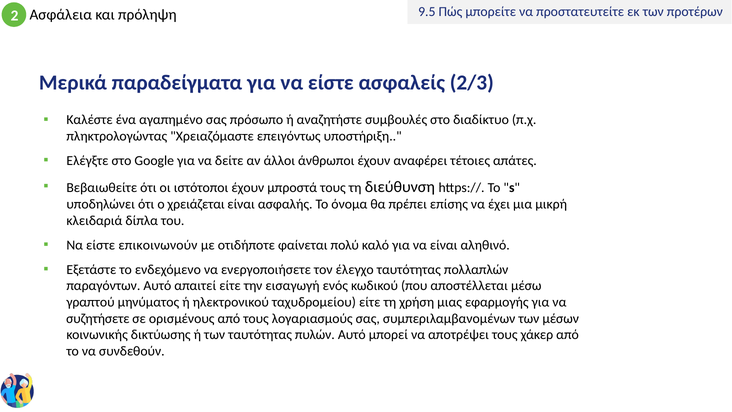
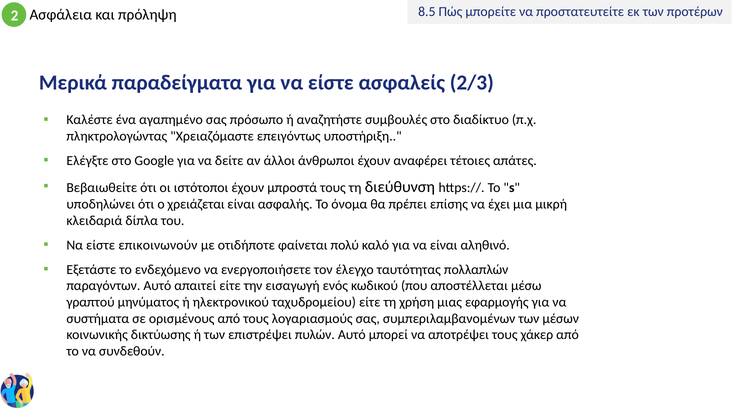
9.5: 9.5 -> 8.5 (427, 12)
συζητήσετε: συζητήσετε -> συστήματα (98, 318)
των ταυτότητας: ταυτότητας -> επιστρέψει (260, 335)
